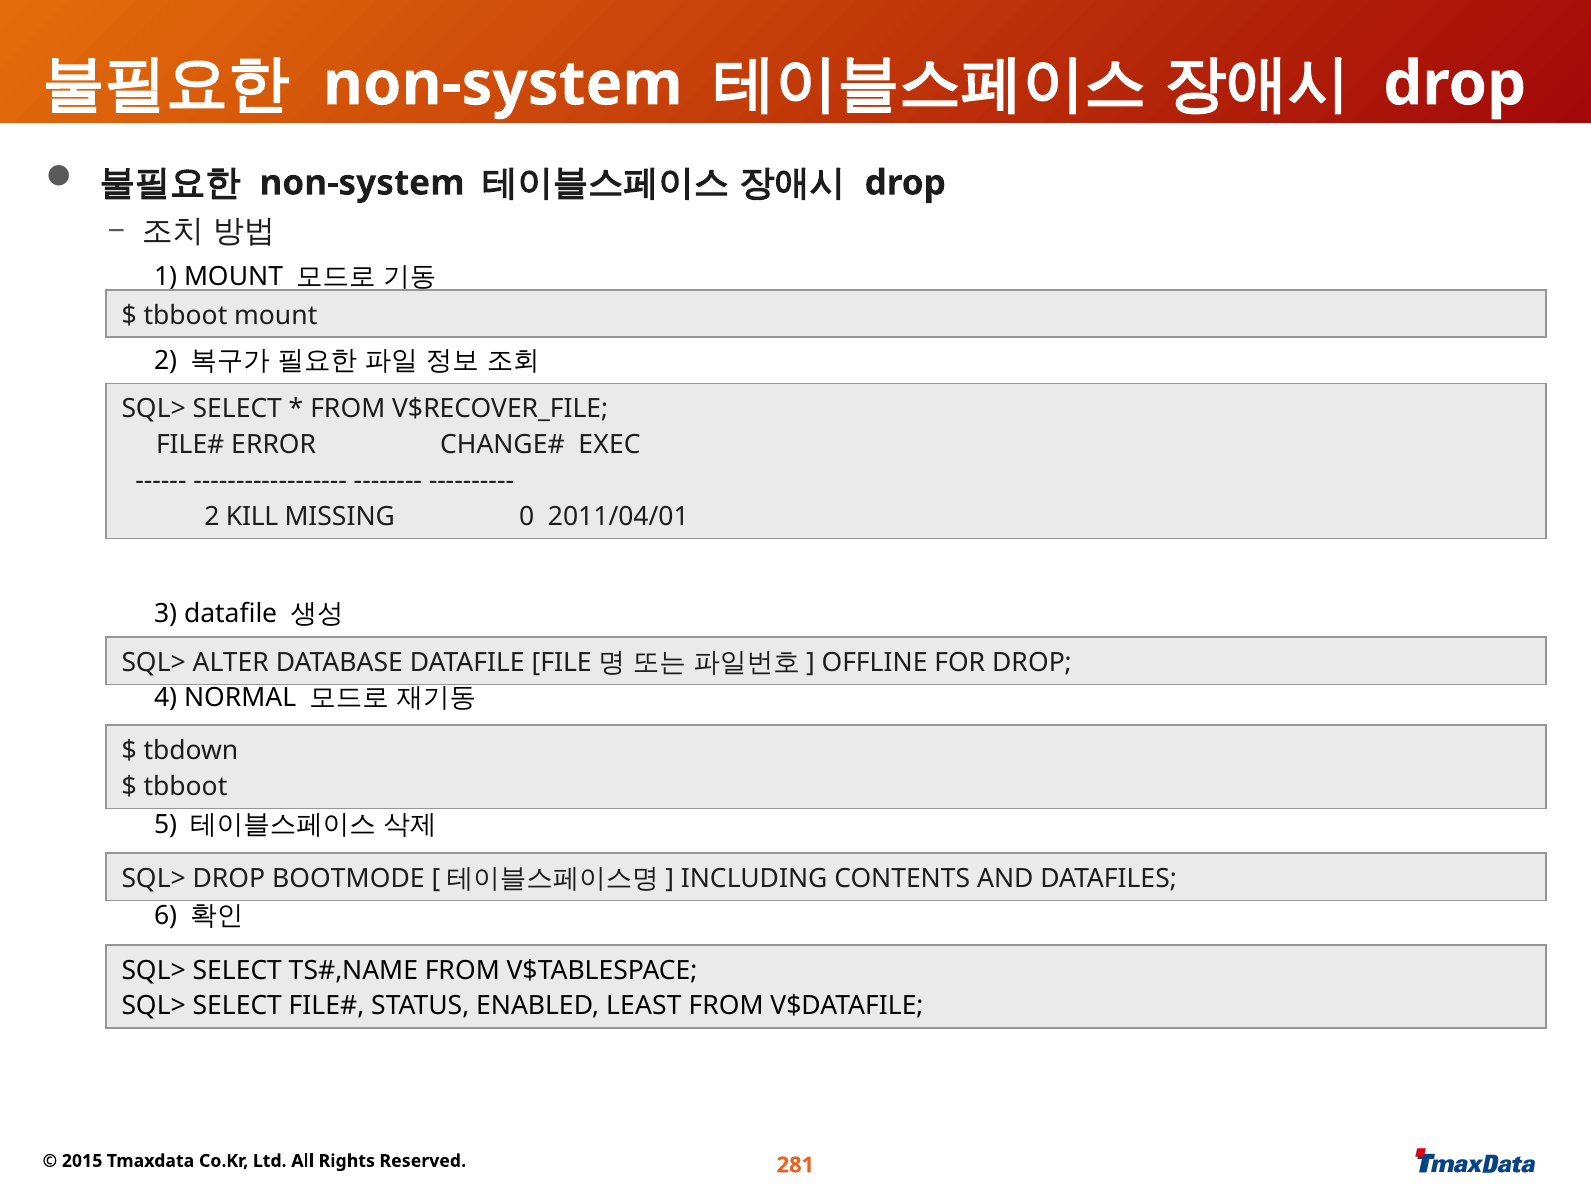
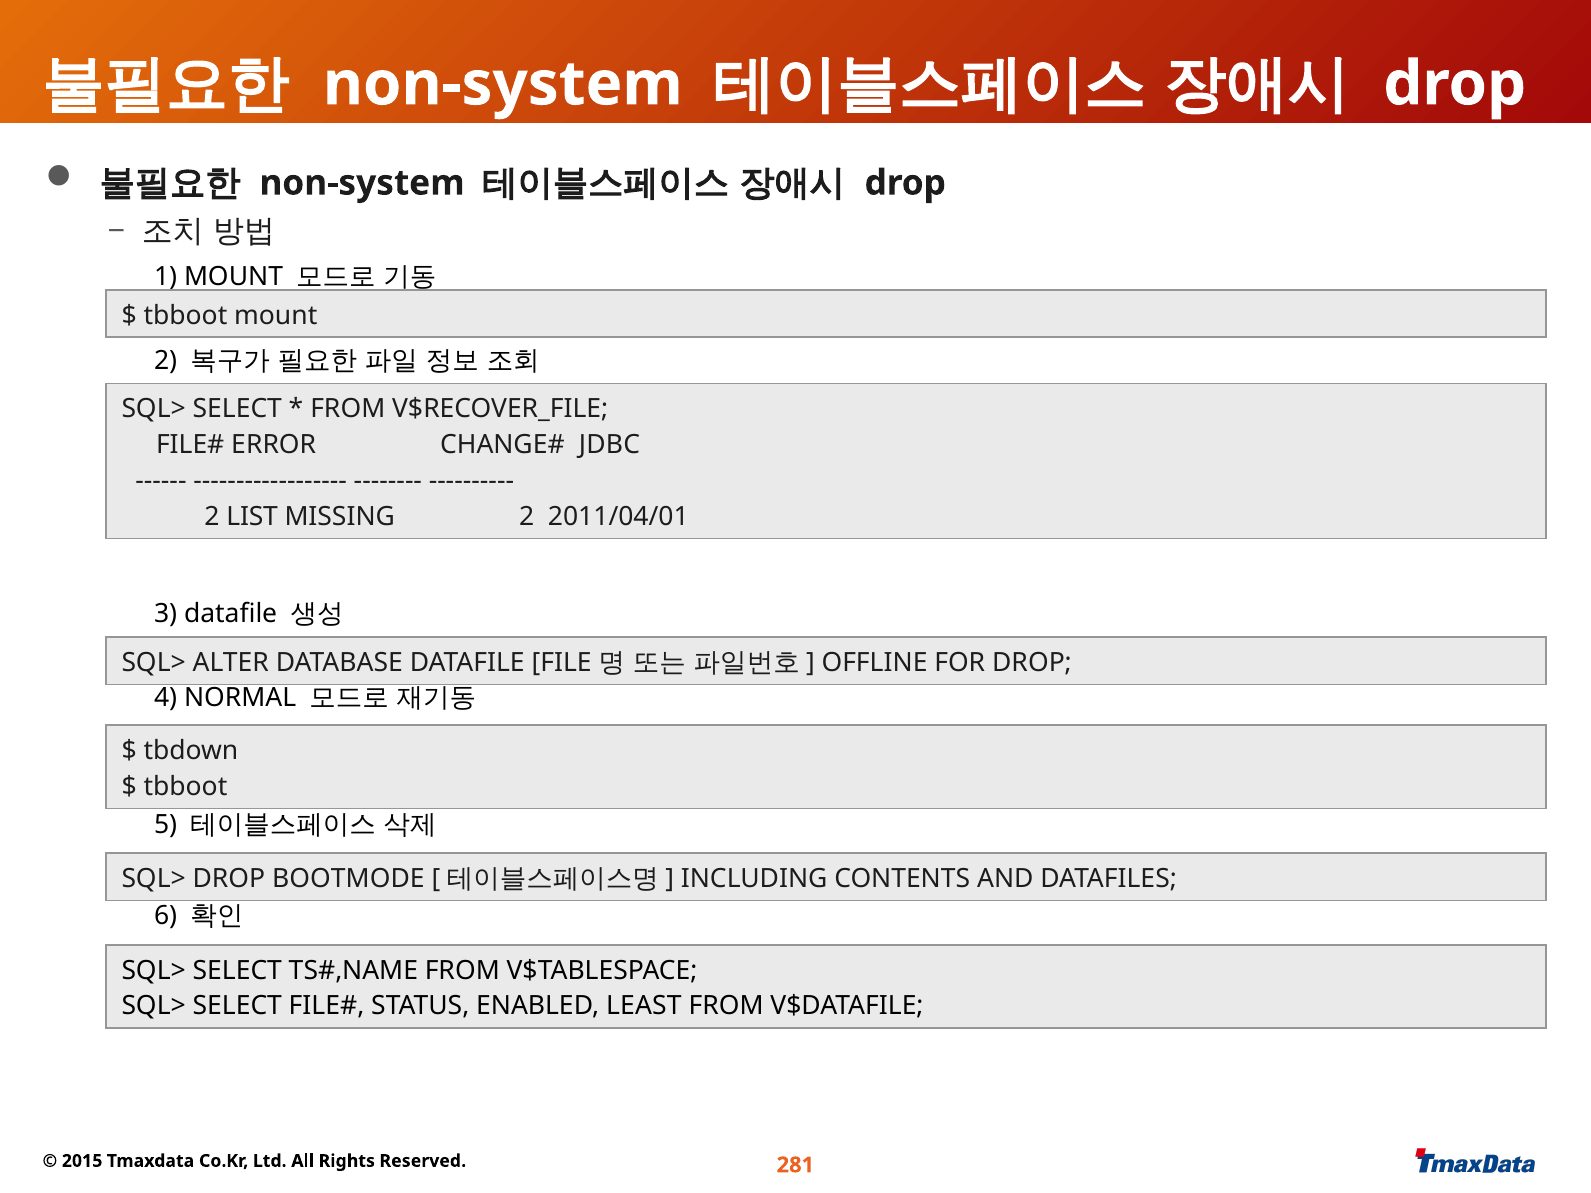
EXEC: EXEC -> JDBC (609, 445)
KILL: KILL -> LIST (252, 517)
MISSING 0: 0 -> 2 (527, 517)
